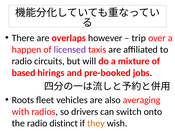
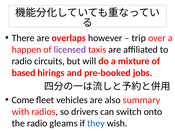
Roots: Roots -> Come (23, 100)
averaging: averaging -> summary (141, 100)
distinct: distinct -> gleams (64, 124)
they colour: orange -> blue (96, 124)
